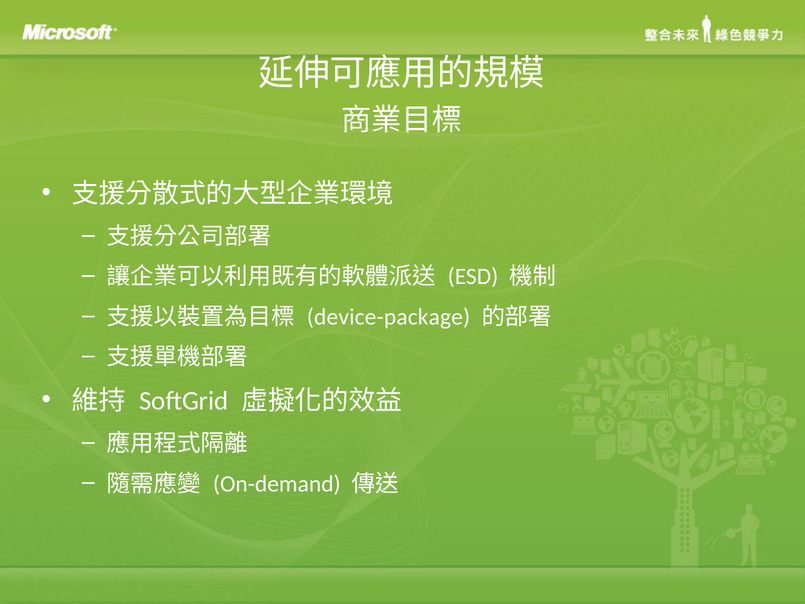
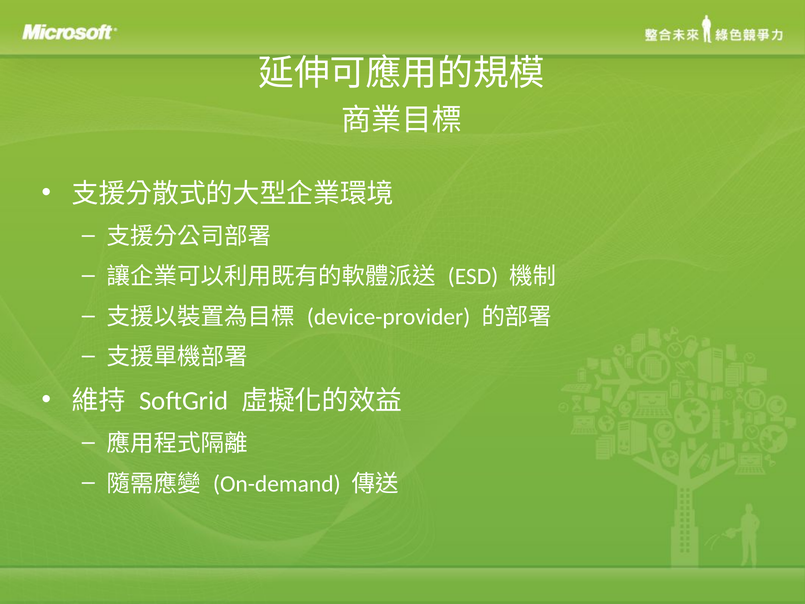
device-package: device-package -> device-provider (389, 317)
